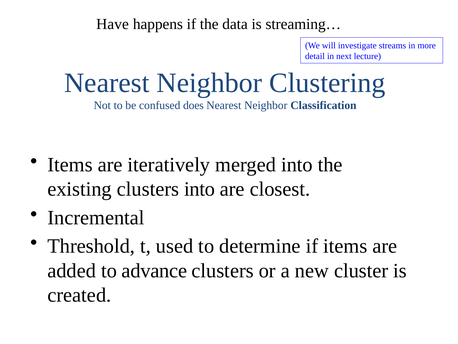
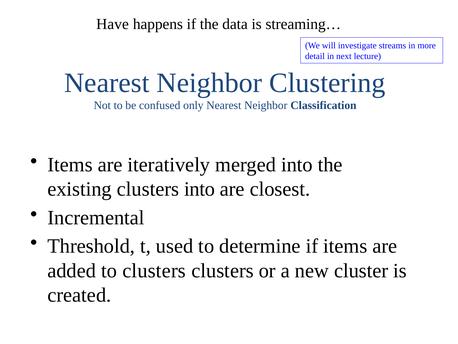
does: does -> only (193, 105)
to advance: advance -> clusters (154, 270)
